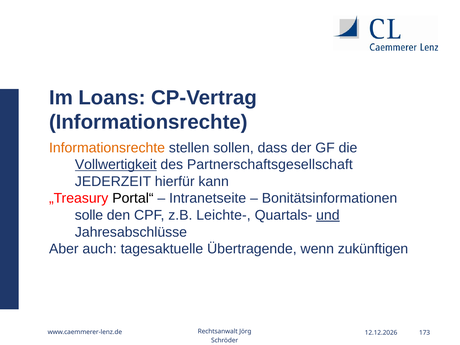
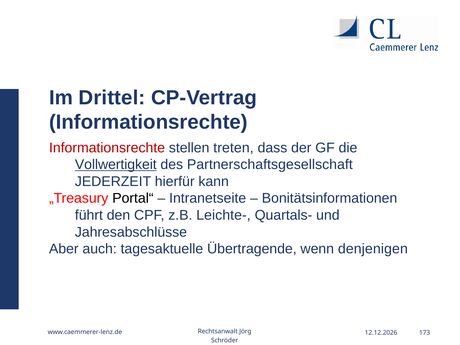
Loans: Loans -> Drittel (112, 98)
Informationsrechte colour: orange -> red (107, 148)
sollen: sollen -> treten (233, 148)
solle: solle -> führt (89, 215)
und underline: present -> none (328, 215)
zukünftigen: zukünftigen -> denjenigen (373, 249)
